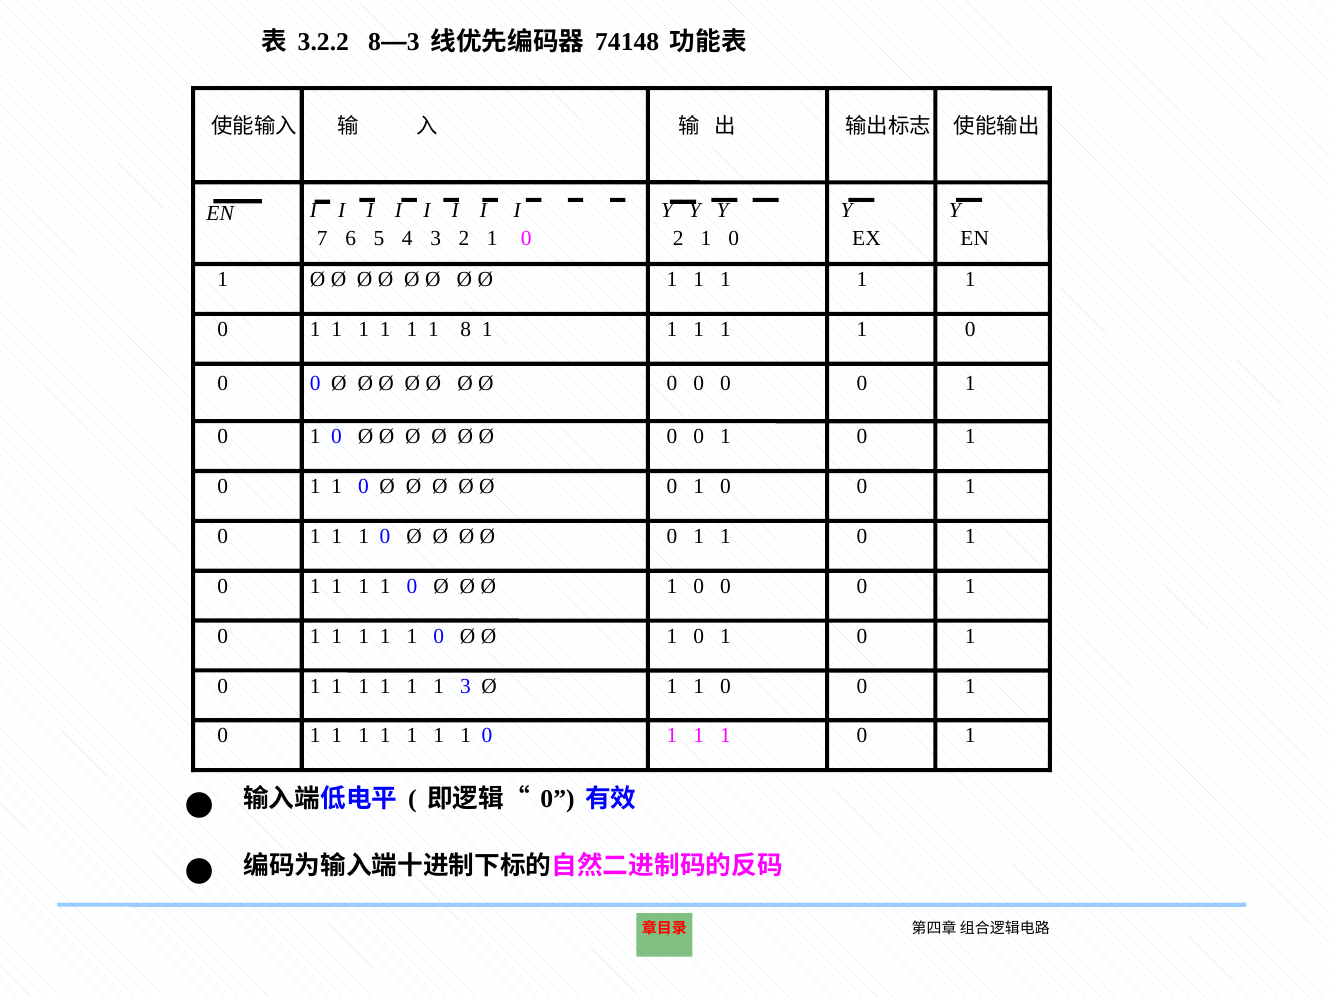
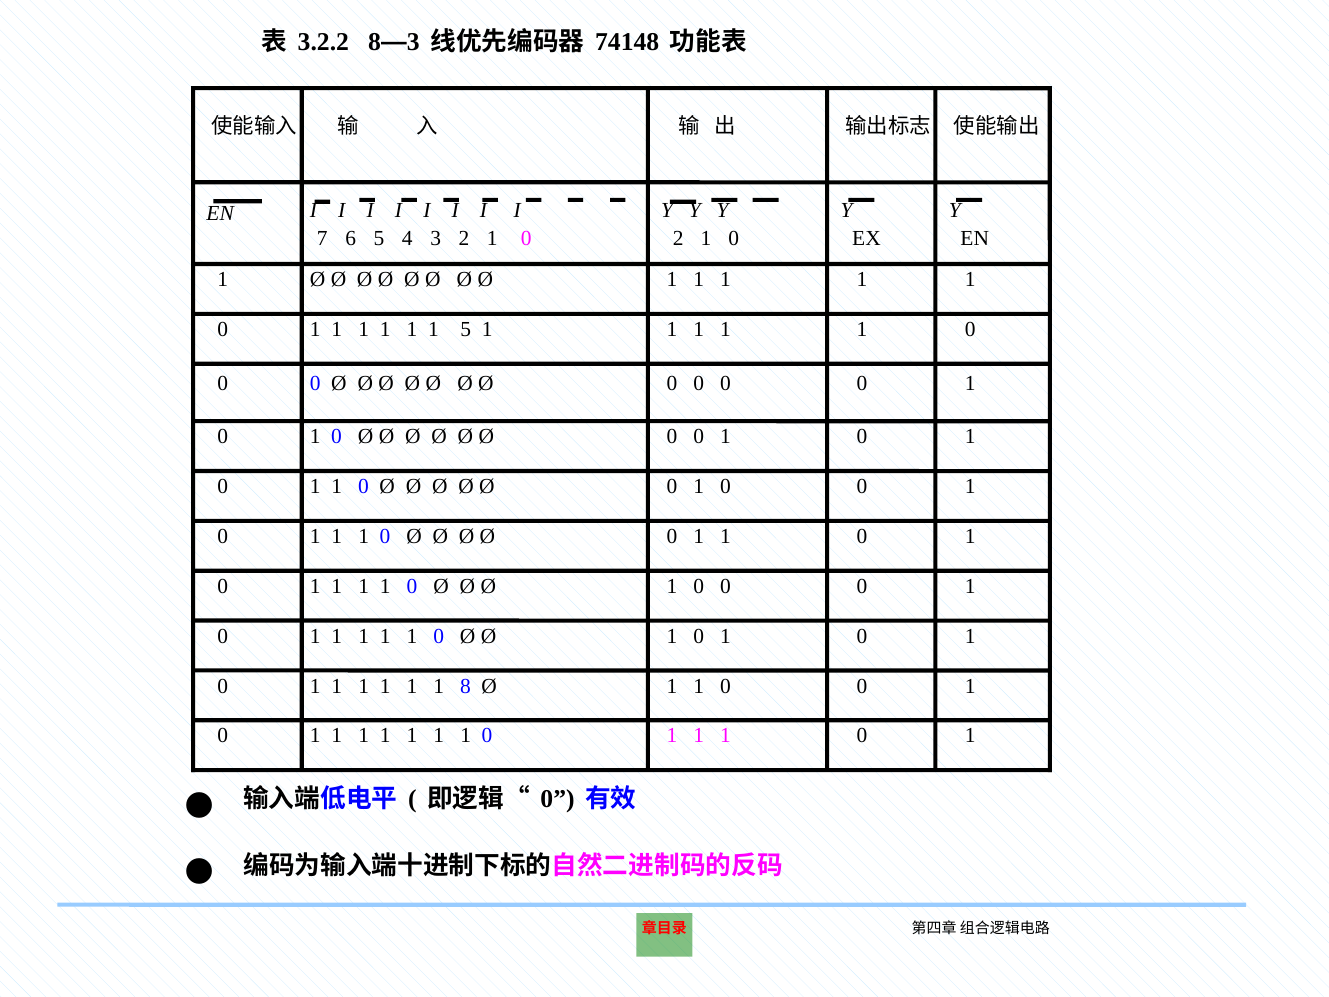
1 8: 8 -> 5 (466, 329)
1 3: 3 -> 8 (466, 686)
